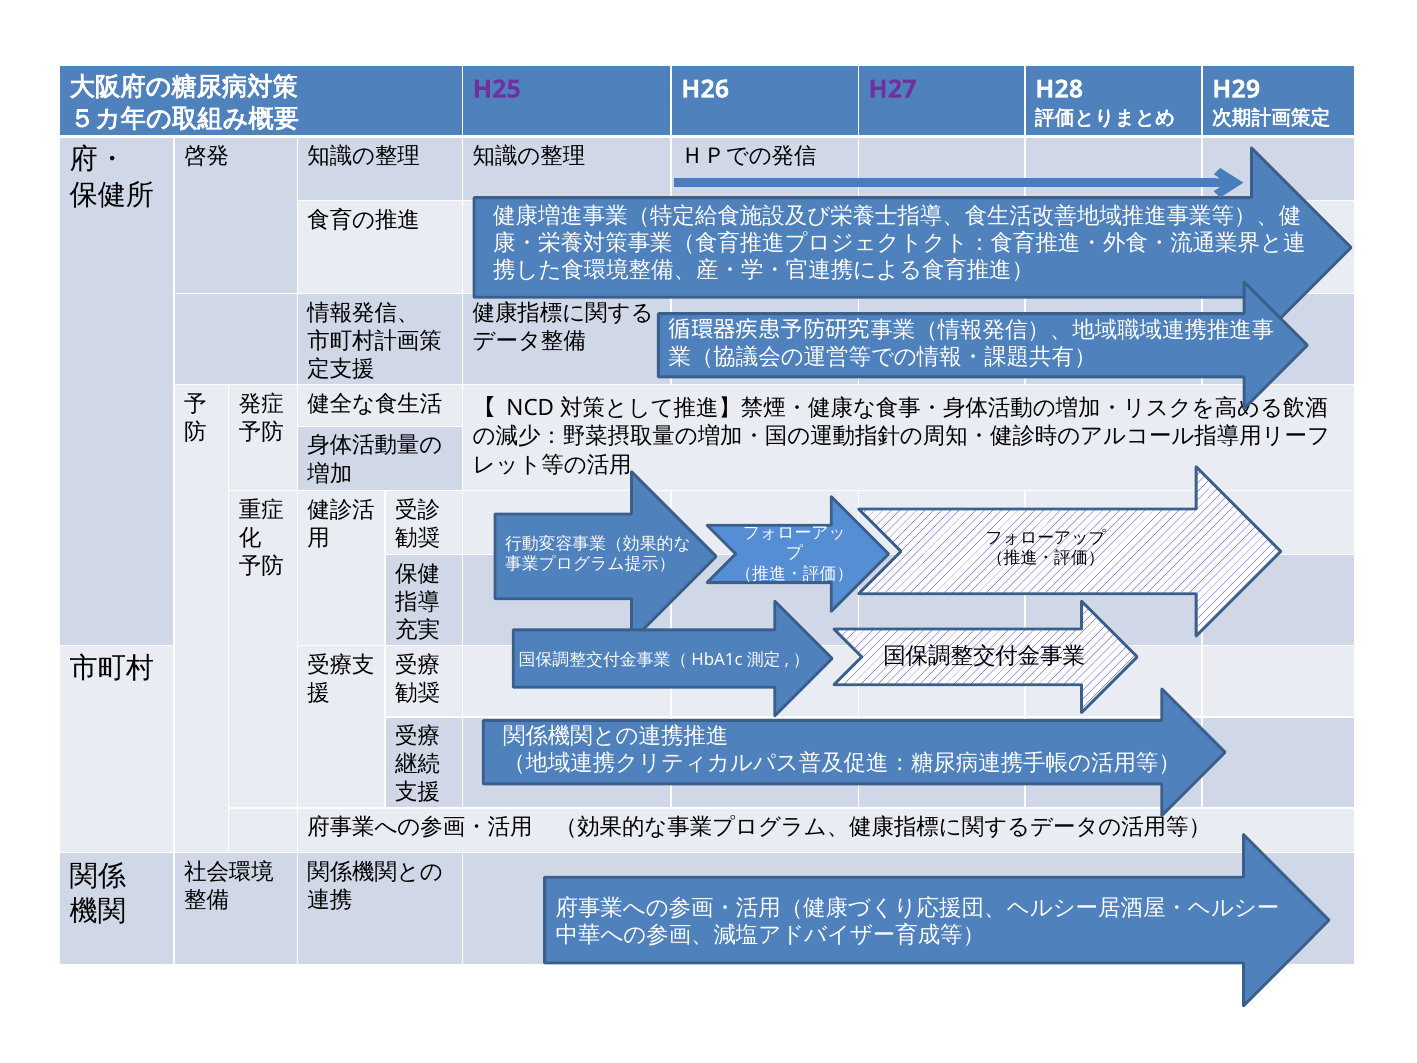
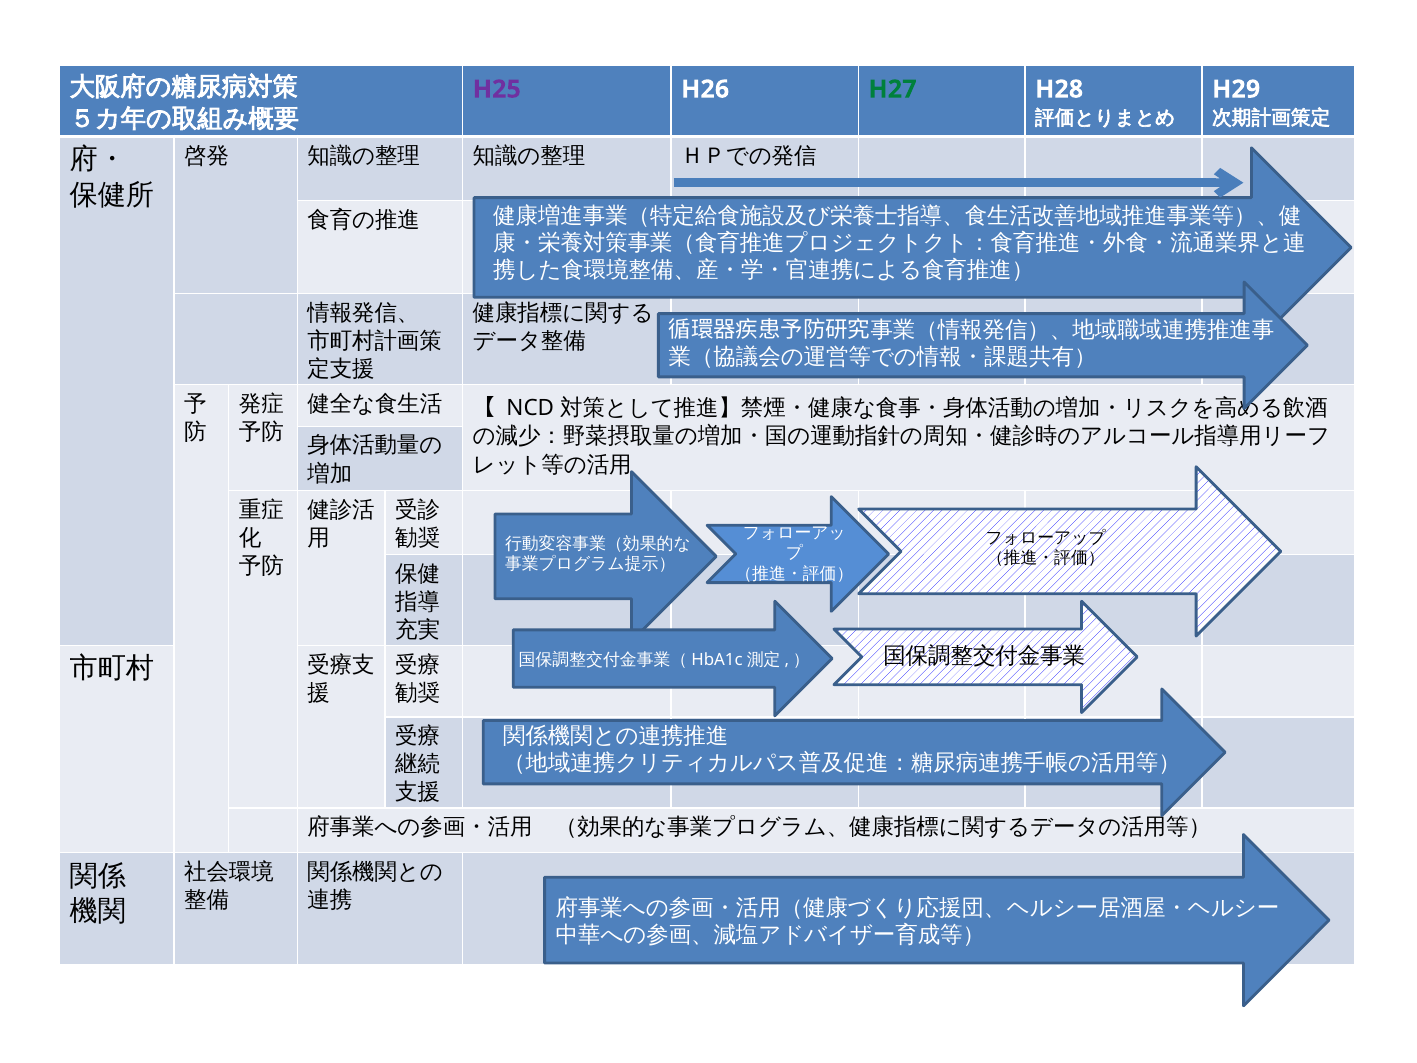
H27 colour: purple -> green (893, 89)
